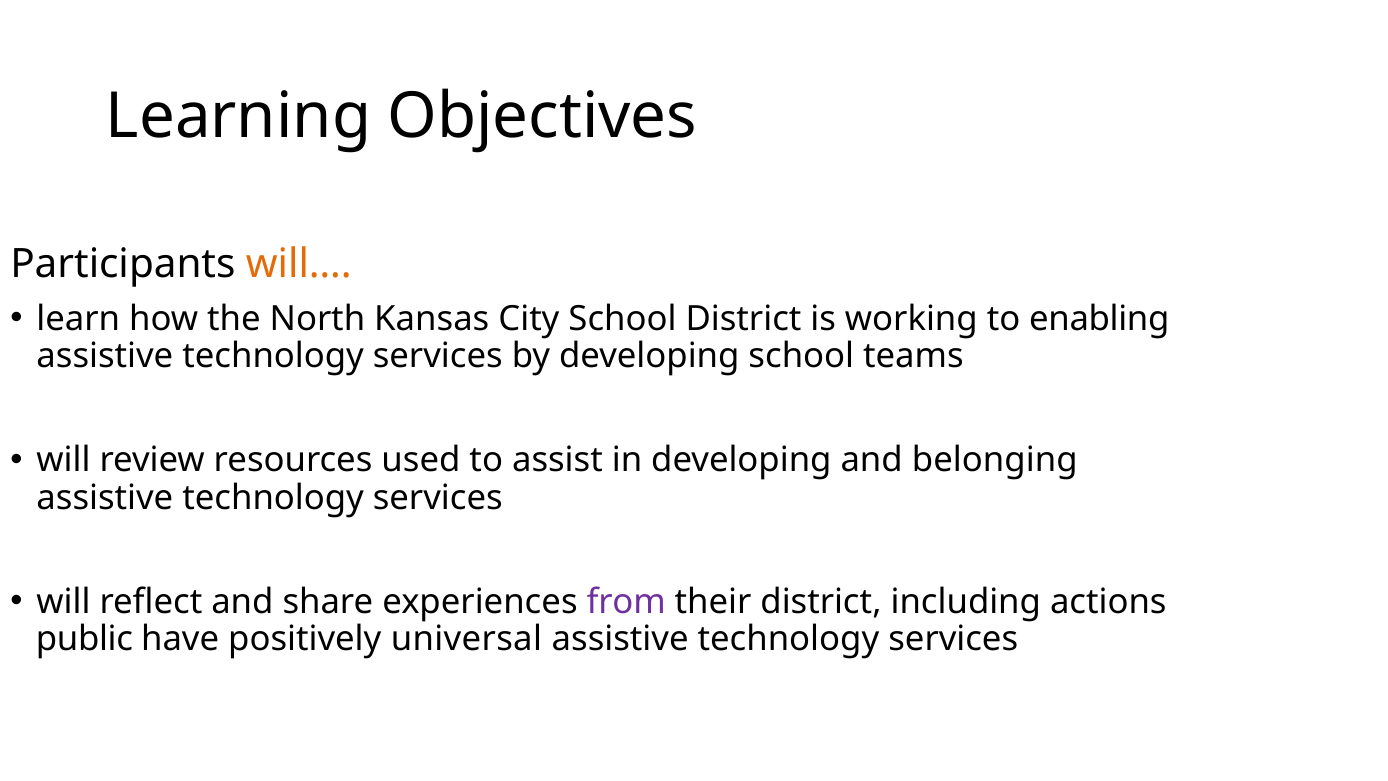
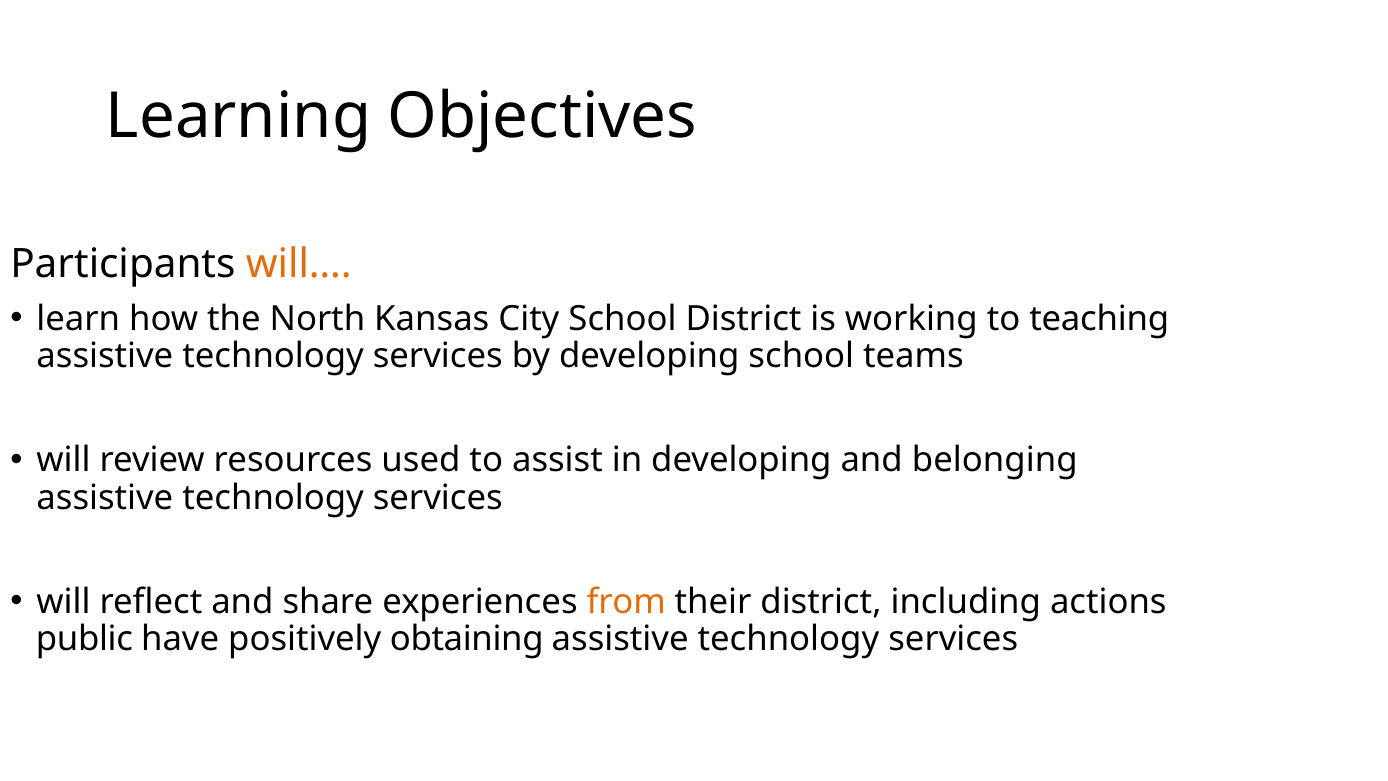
enabling: enabling -> teaching (1099, 319)
from colour: purple -> orange (626, 601)
universal: universal -> obtaining (467, 639)
